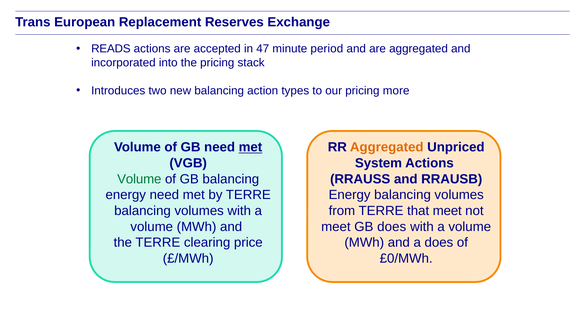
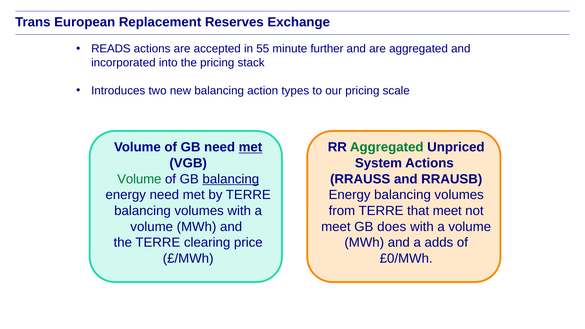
47: 47 -> 55 (263, 49)
period: period -> further (327, 49)
more: more -> scale (396, 91)
Aggregated colour: orange -> green (387, 147)
balancing underline: none -> present (231, 179)
a does: does -> adds (439, 243)
